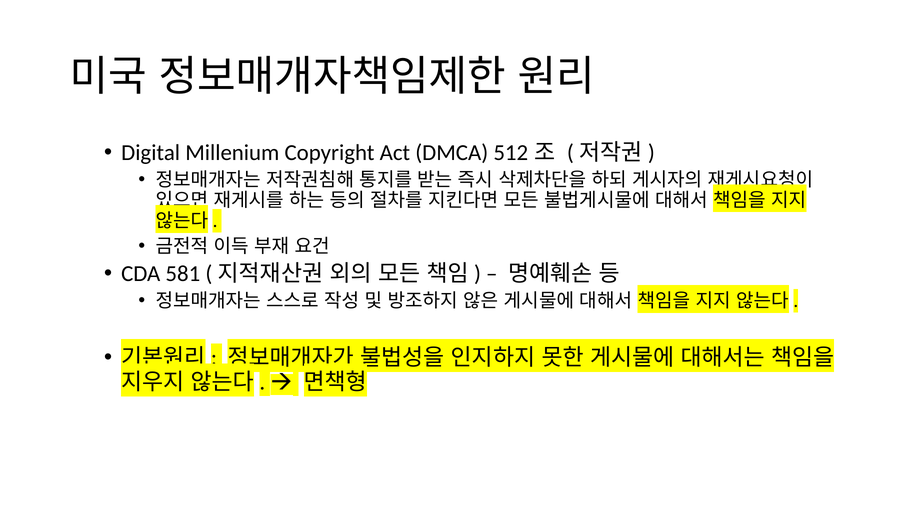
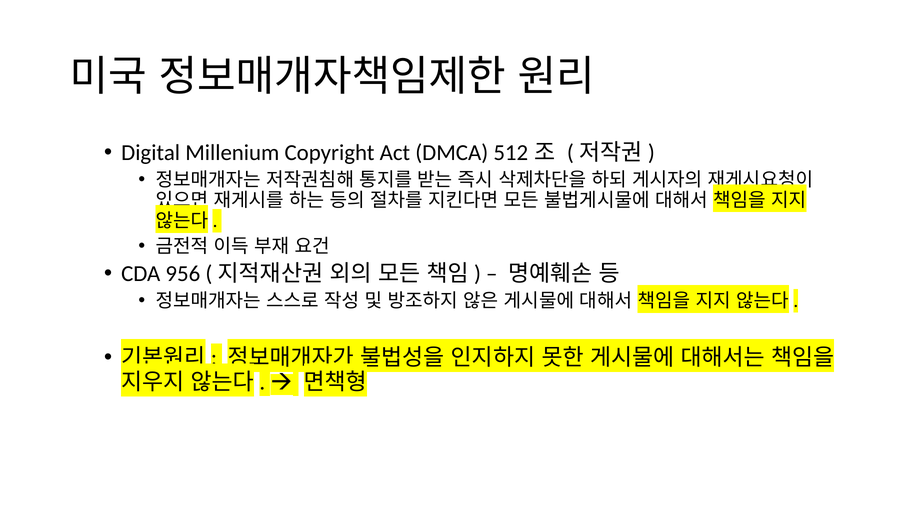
581: 581 -> 956 (183, 274)
